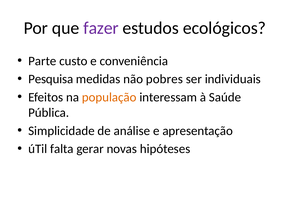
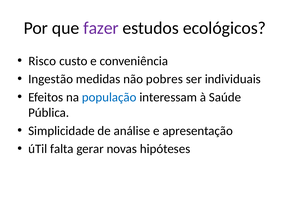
Parte: Parte -> Risco (42, 61)
Pesquisa: Pesquisa -> Ingestão (51, 79)
população colour: orange -> blue (109, 97)
